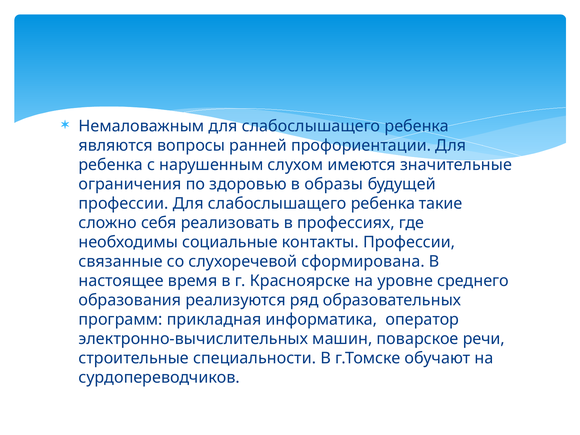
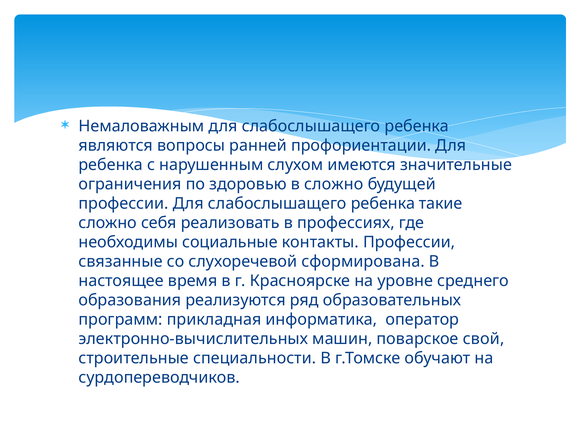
в образы: образы -> сложно (334, 184)
речи: речи -> свой (484, 339)
